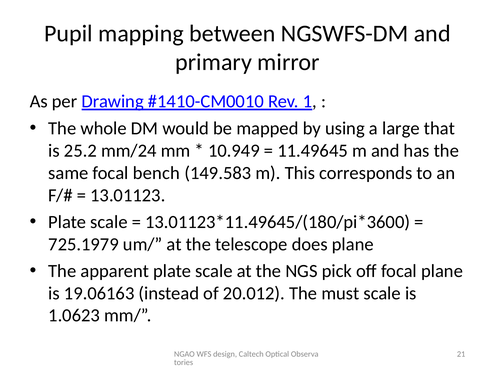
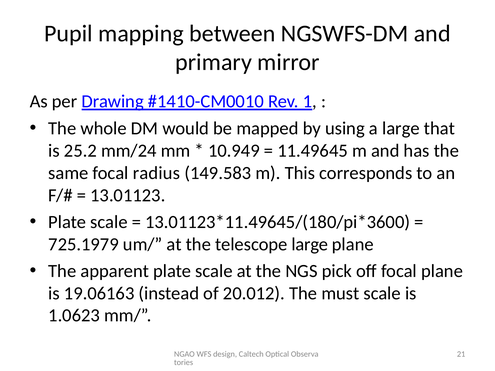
bench: bench -> radius (156, 173)
telescope does: does -> large (310, 244)
